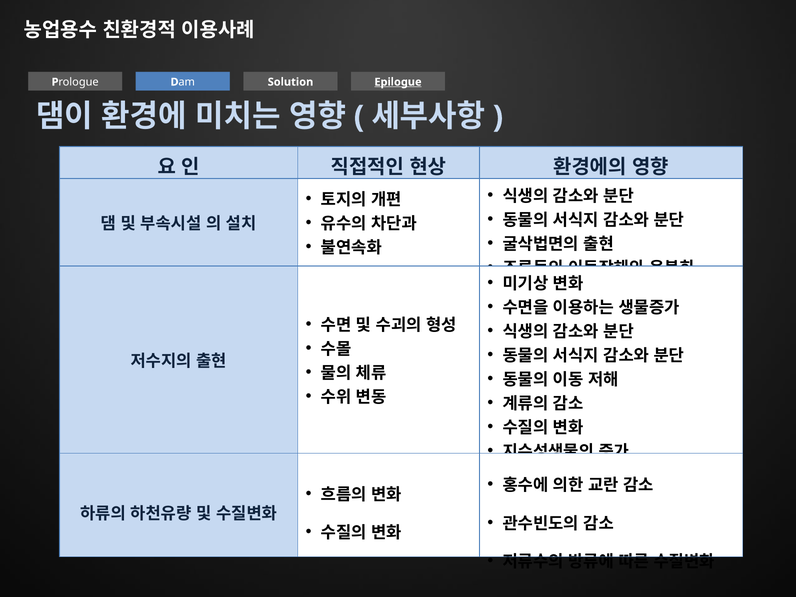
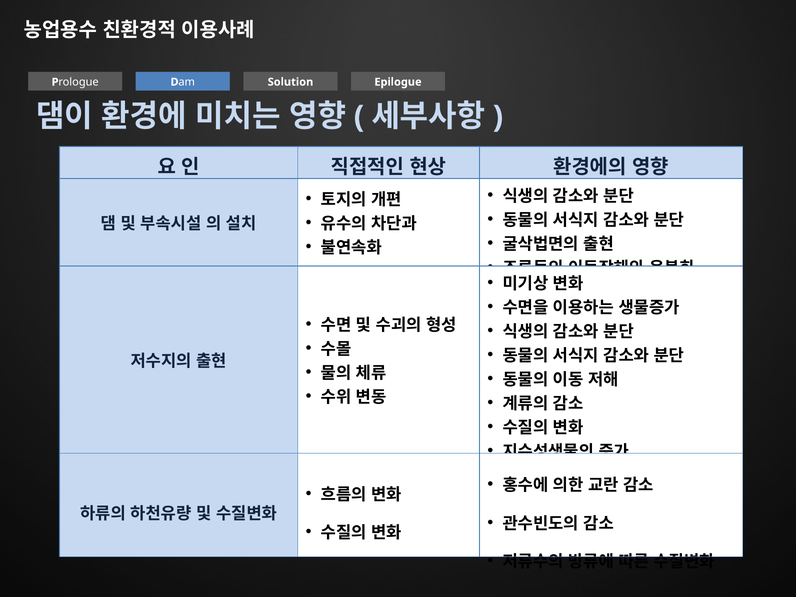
Epilogue underline: present -> none (398, 82)
